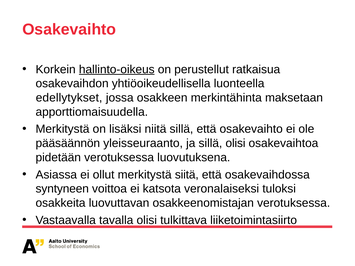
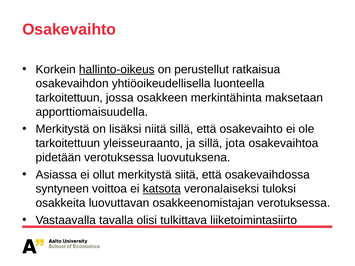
edellytykset: edellytykset -> tarkoitettuun (69, 98)
pääsäännön: pääsäännön -> tarkoitettuun (68, 143)
sillä olisi: olisi -> jota (235, 143)
katsota underline: none -> present (162, 189)
